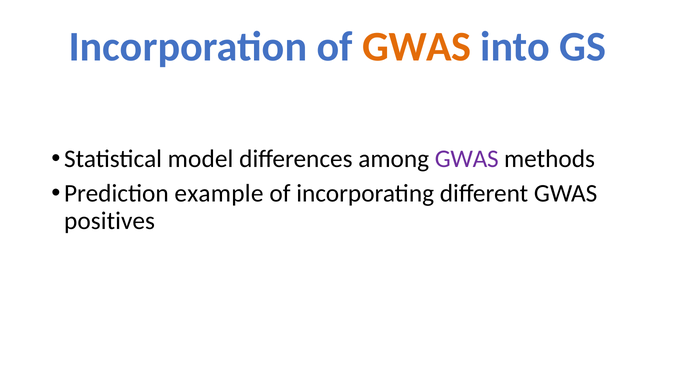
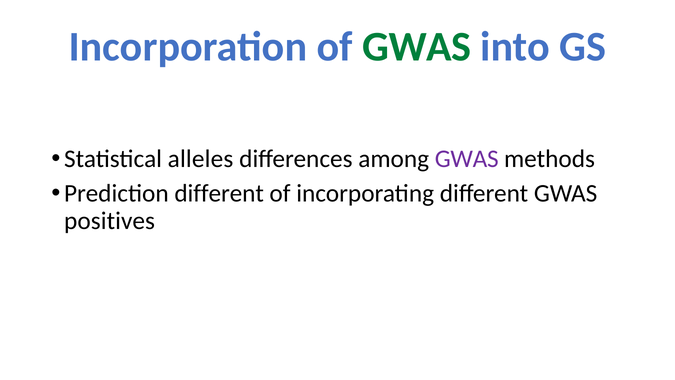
GWAS colour: orange -> green (417, 47)
model: model -> alleles (201, 159)
Prediction example: example -> different (219, 193)
